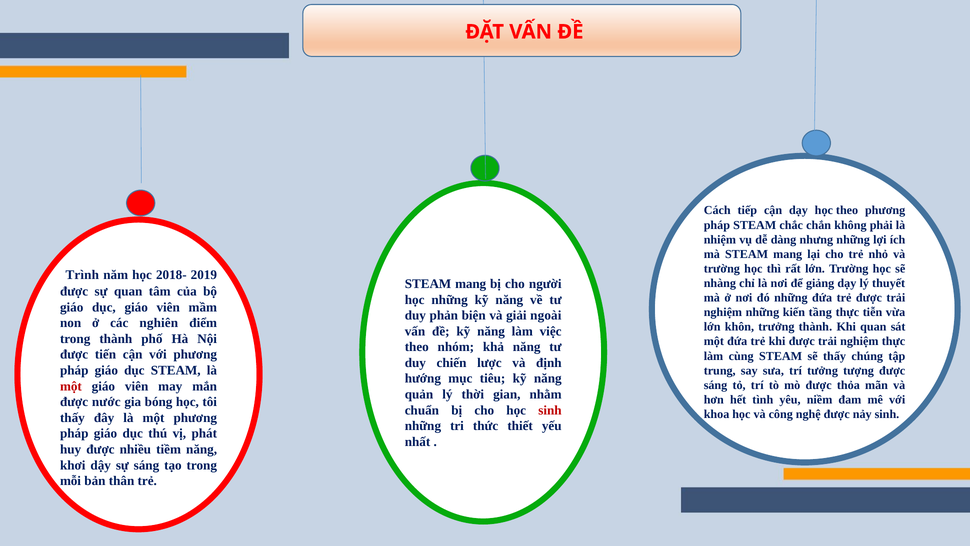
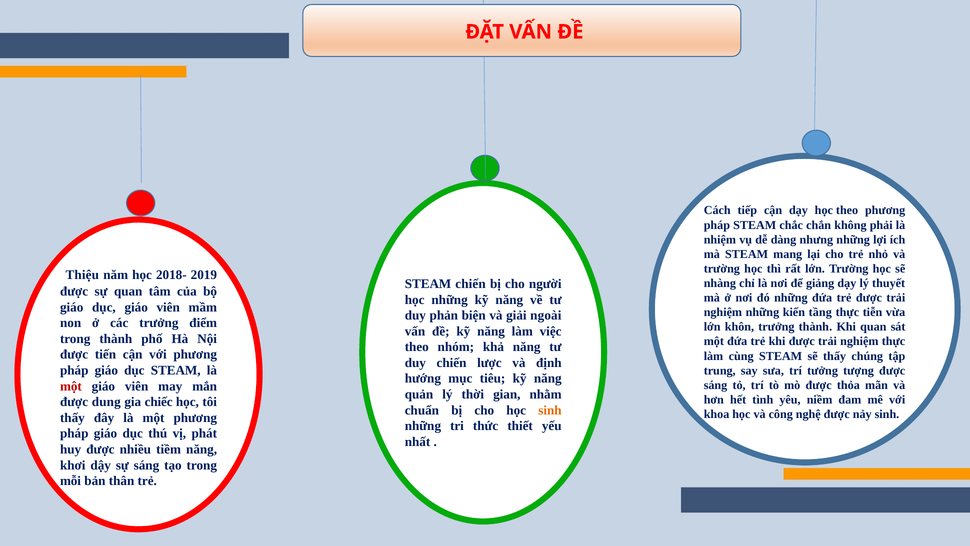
Trình: Trình -> Thiệu (82, 274)
mang: mang -> chiến (471, 284)
các nghiên: nghiên -> trưởng (159, 323)
nước: nước -> dung (106, 402)
bóng: bóng -> chiếc (159, 402)
sinh colour: red -> orange (550, 410)
